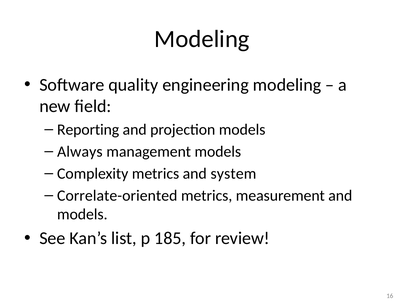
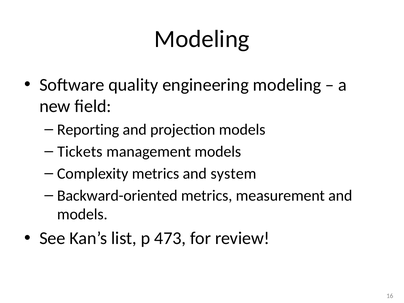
Always: Always -> Tickets (80, 152)
Correlate-oriented: Correlate-oriented -> Backward-oriented (117, 196)
185: 185 -> 473 (170, 238)
